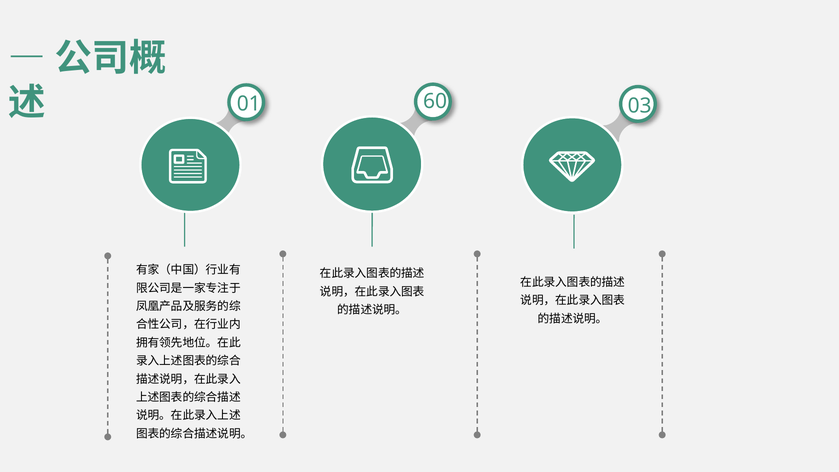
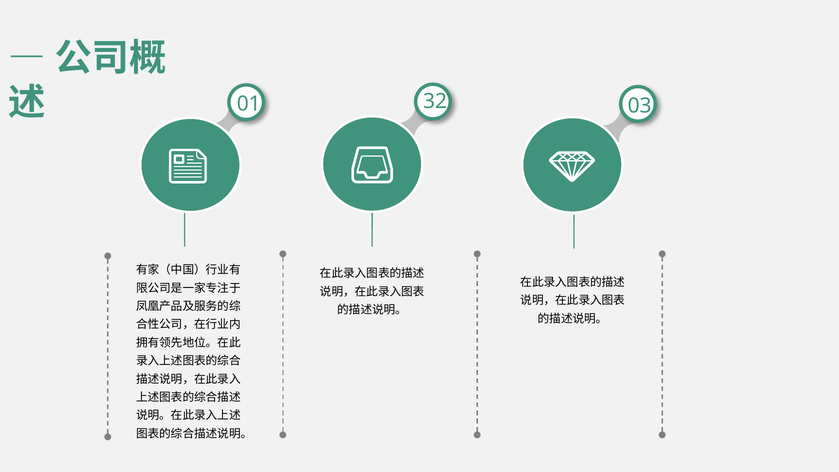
60: 60 -> 32 (435, 101)
